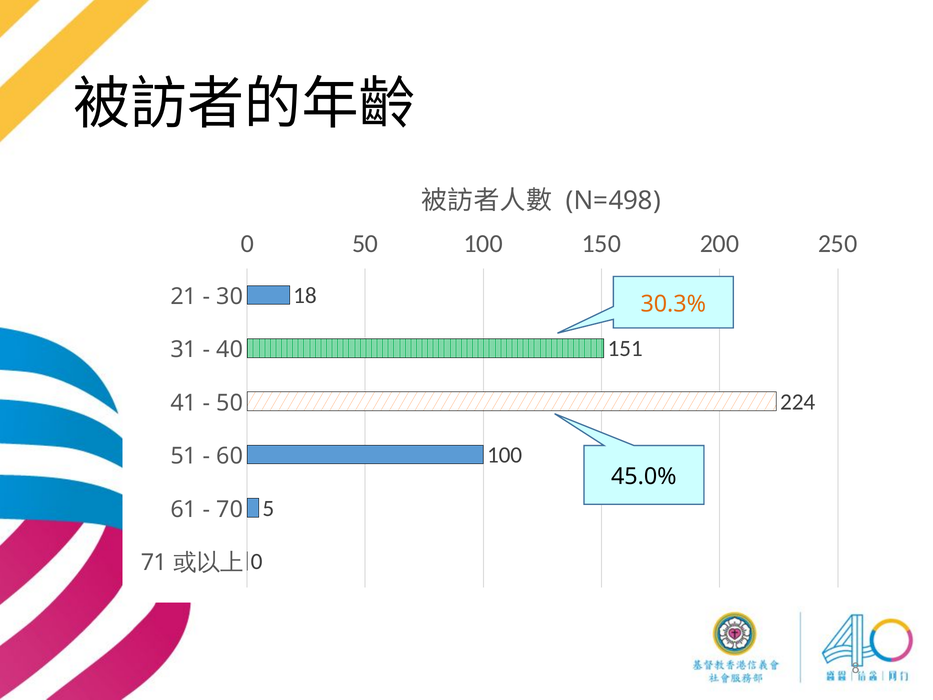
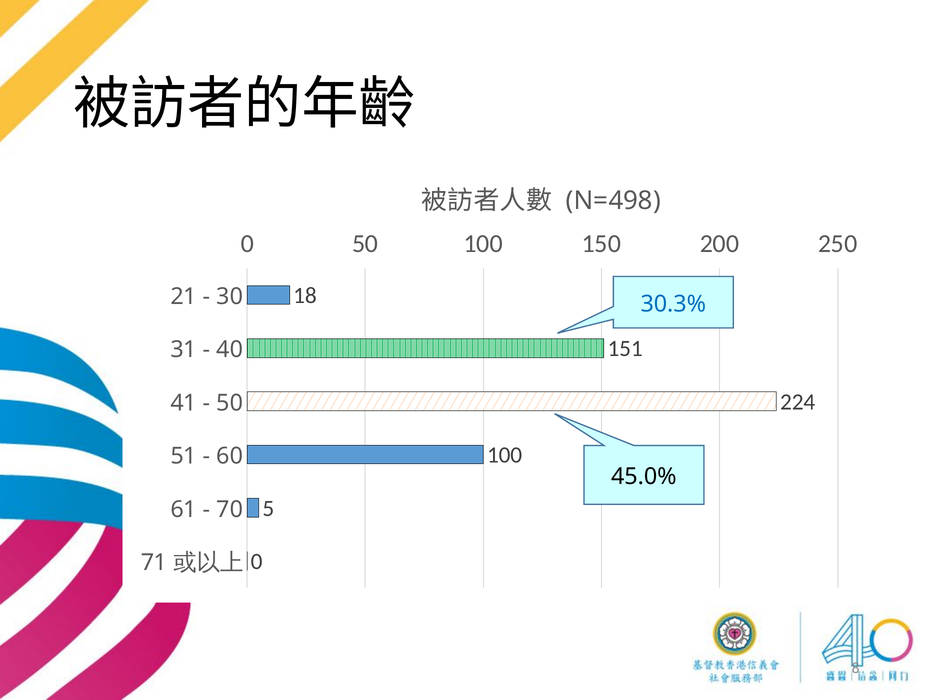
30.3% colour: orange -> blue (673, 304)
